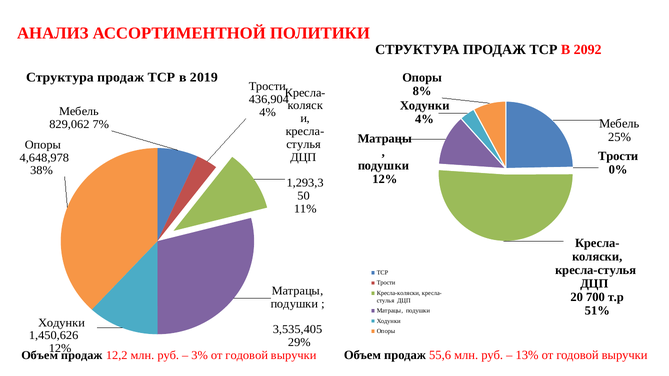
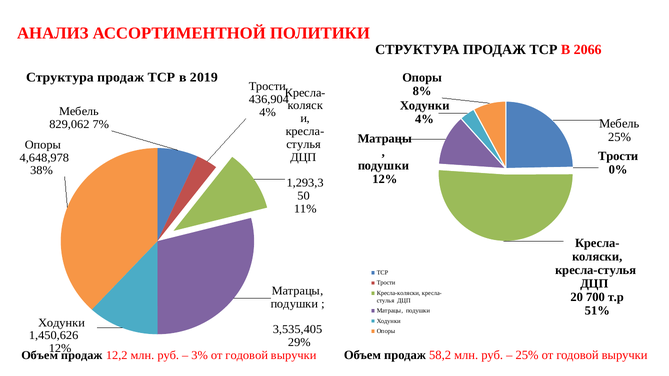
2092: 2092 -> 2066 (588, 50)
55,6: 55,6 -> 58,2 (440, 355)
13%: 13% -> 25% (527, 355)
